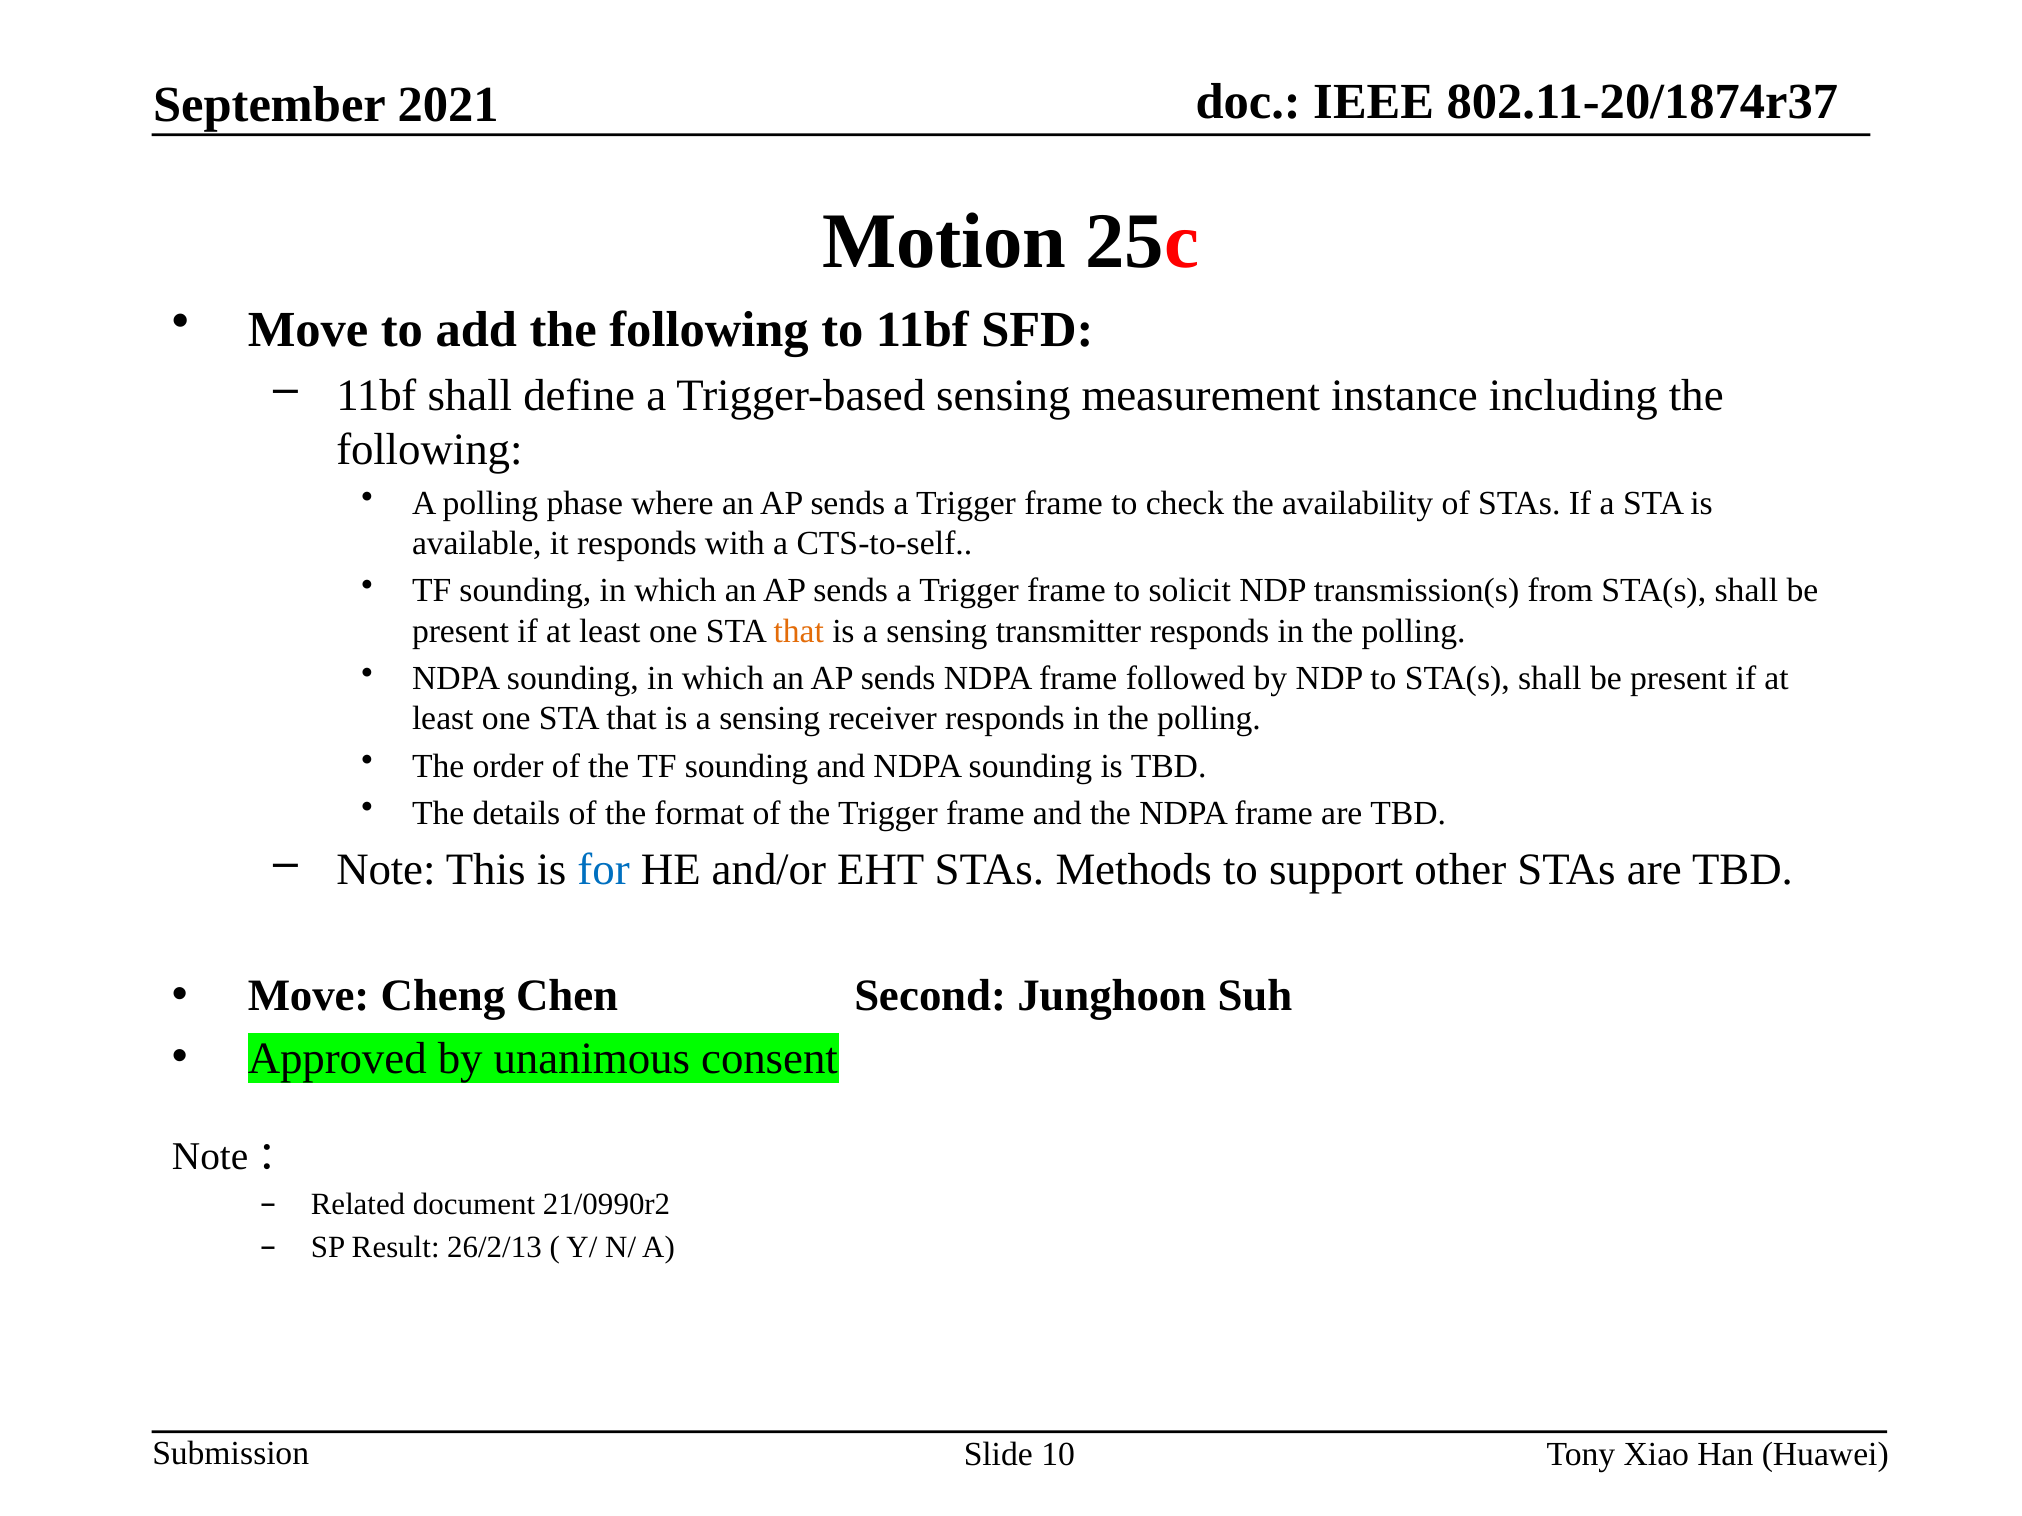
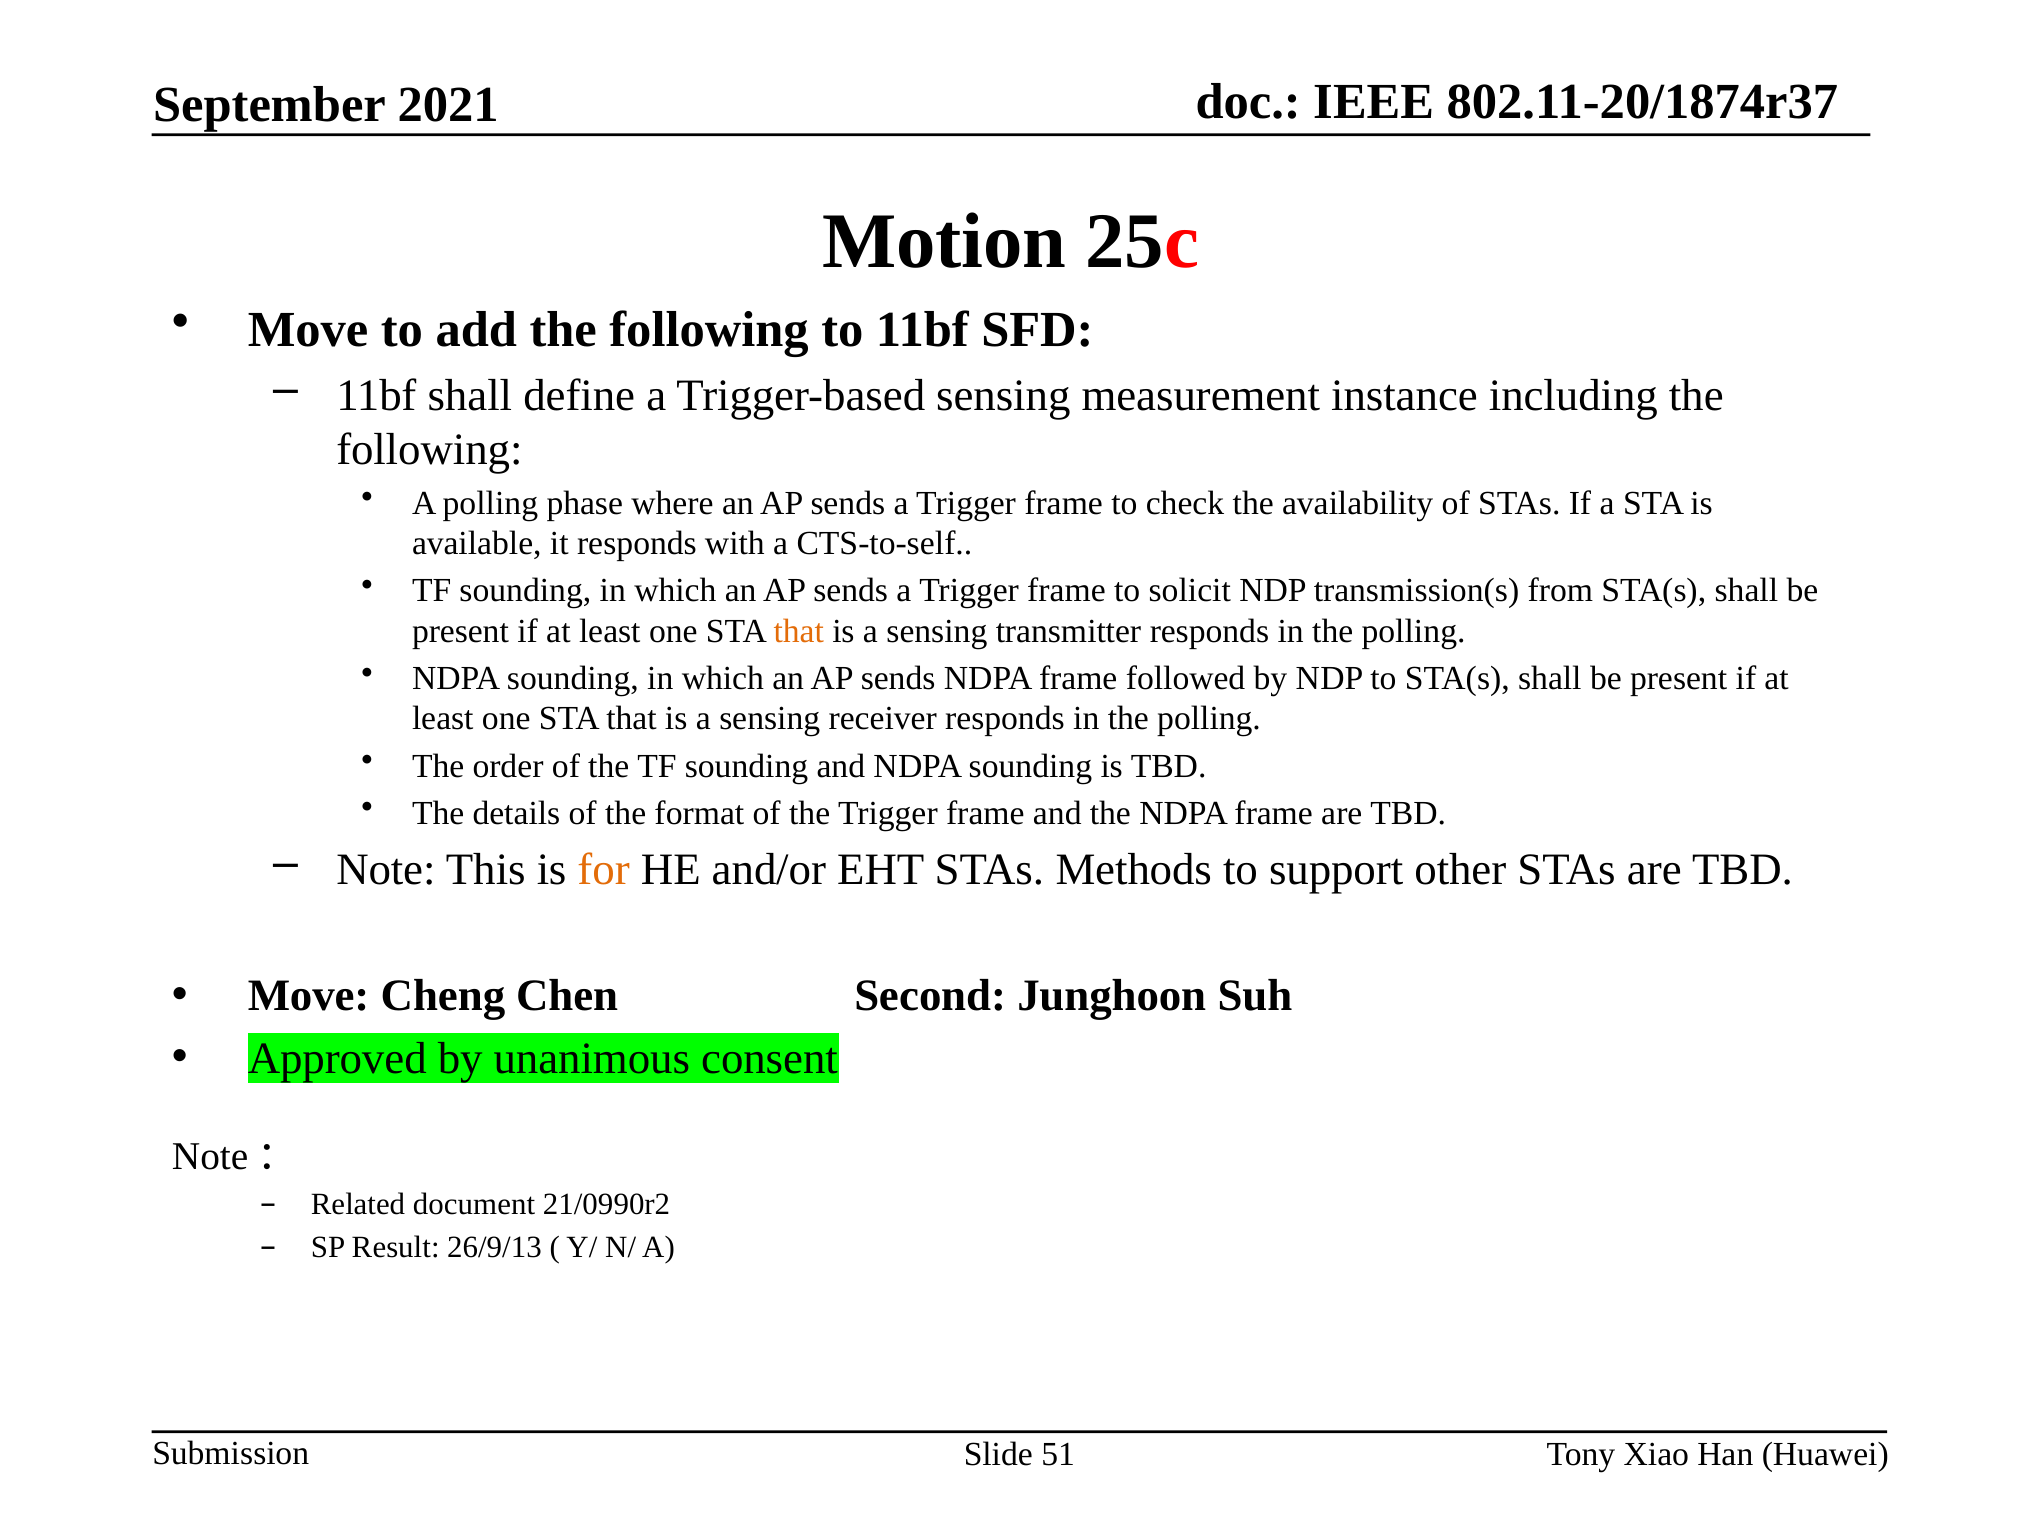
for colour: blue -> orange (604, 870)
26/2/13: 26/2/13 -> 26/9/13 (494, 1248)
10: 10 -> 51 (1058, 1454)
